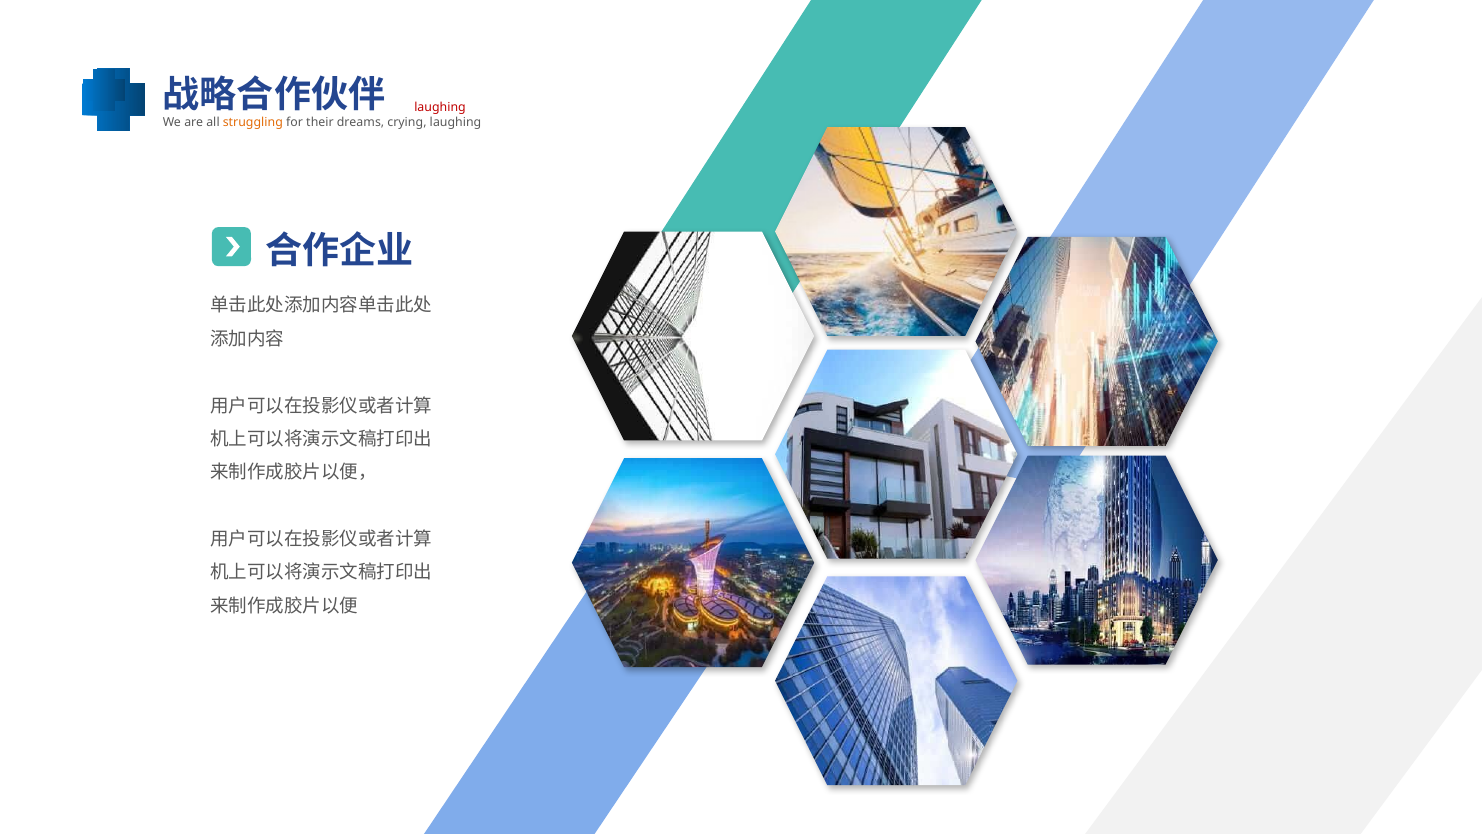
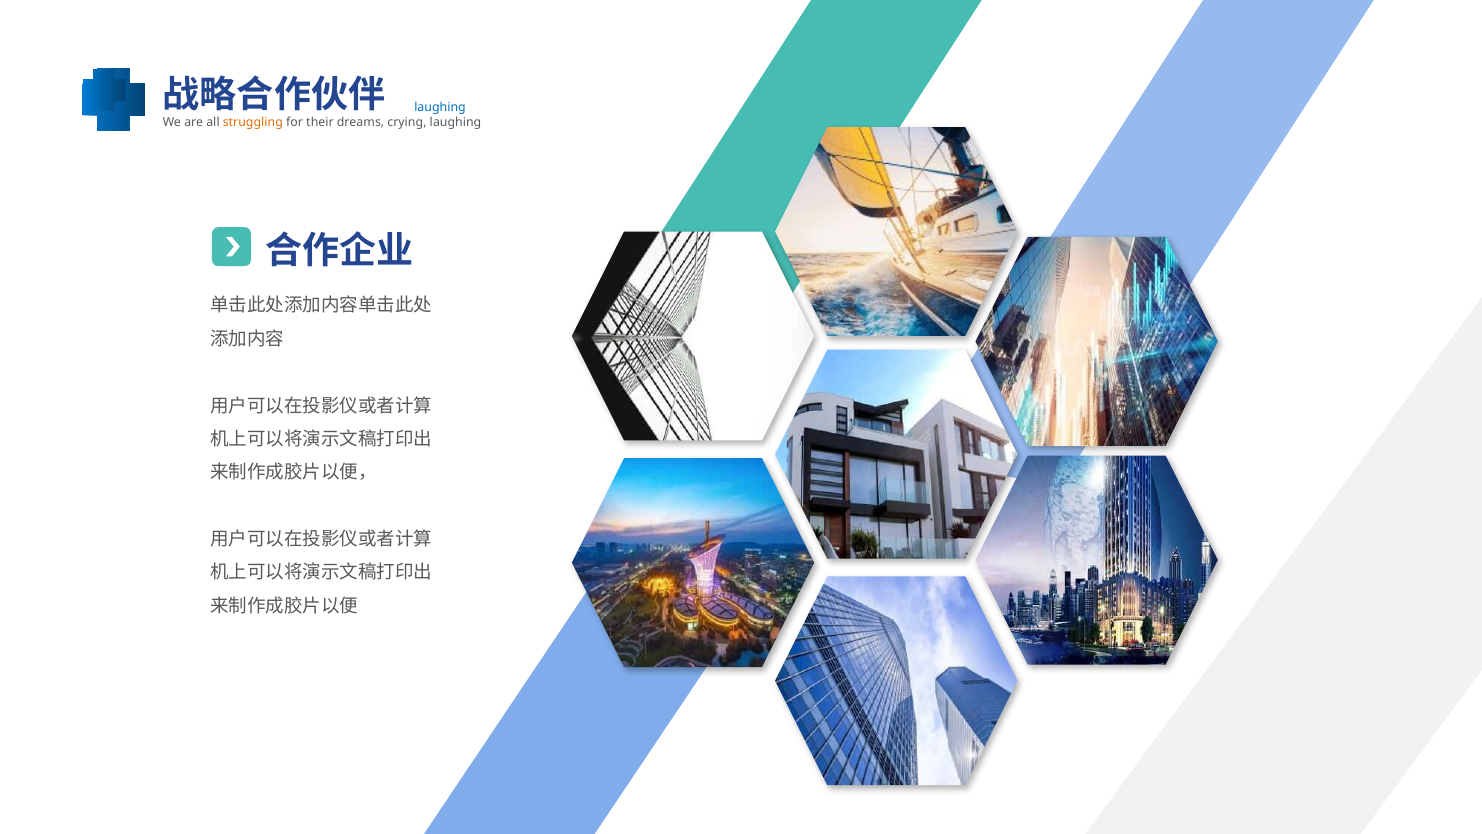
laughing colour: red -> blue (440, 107)
